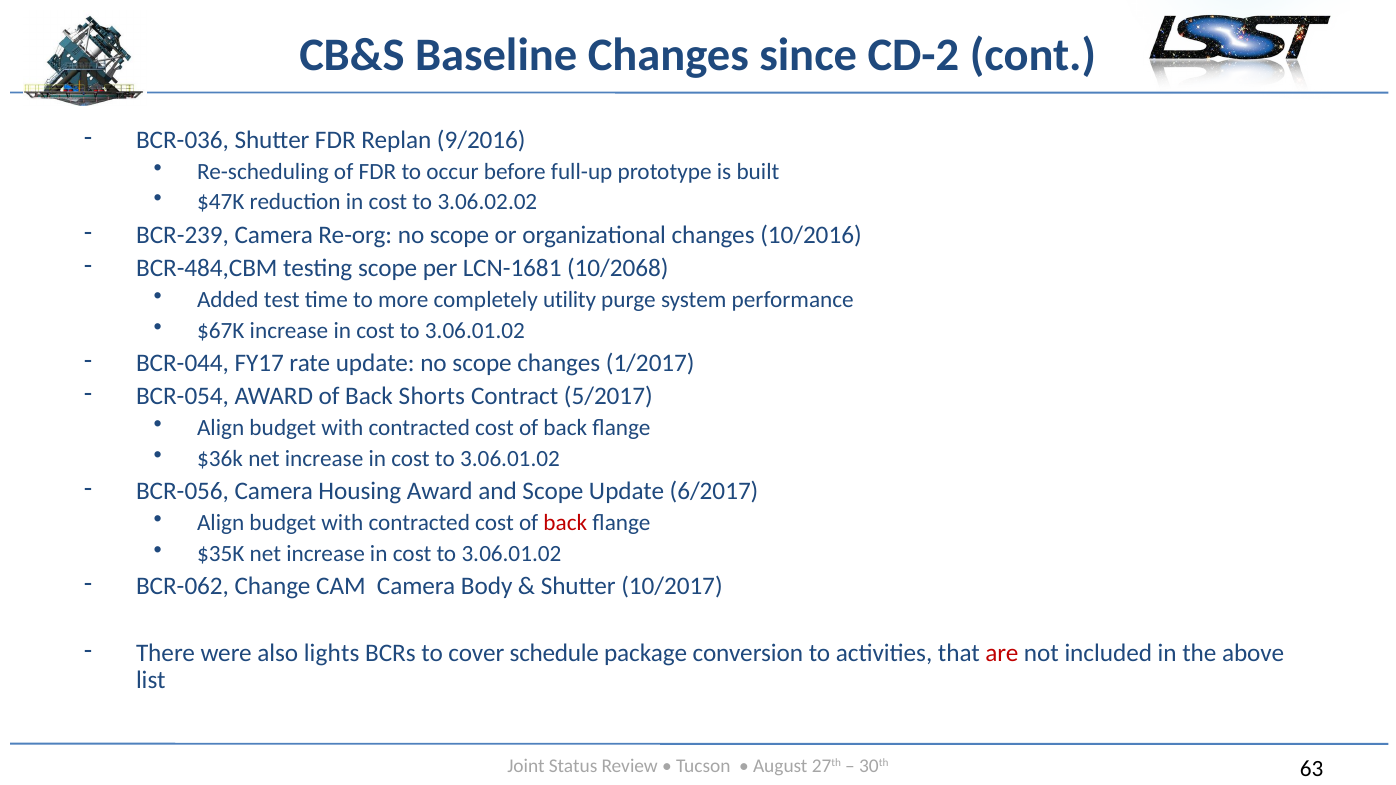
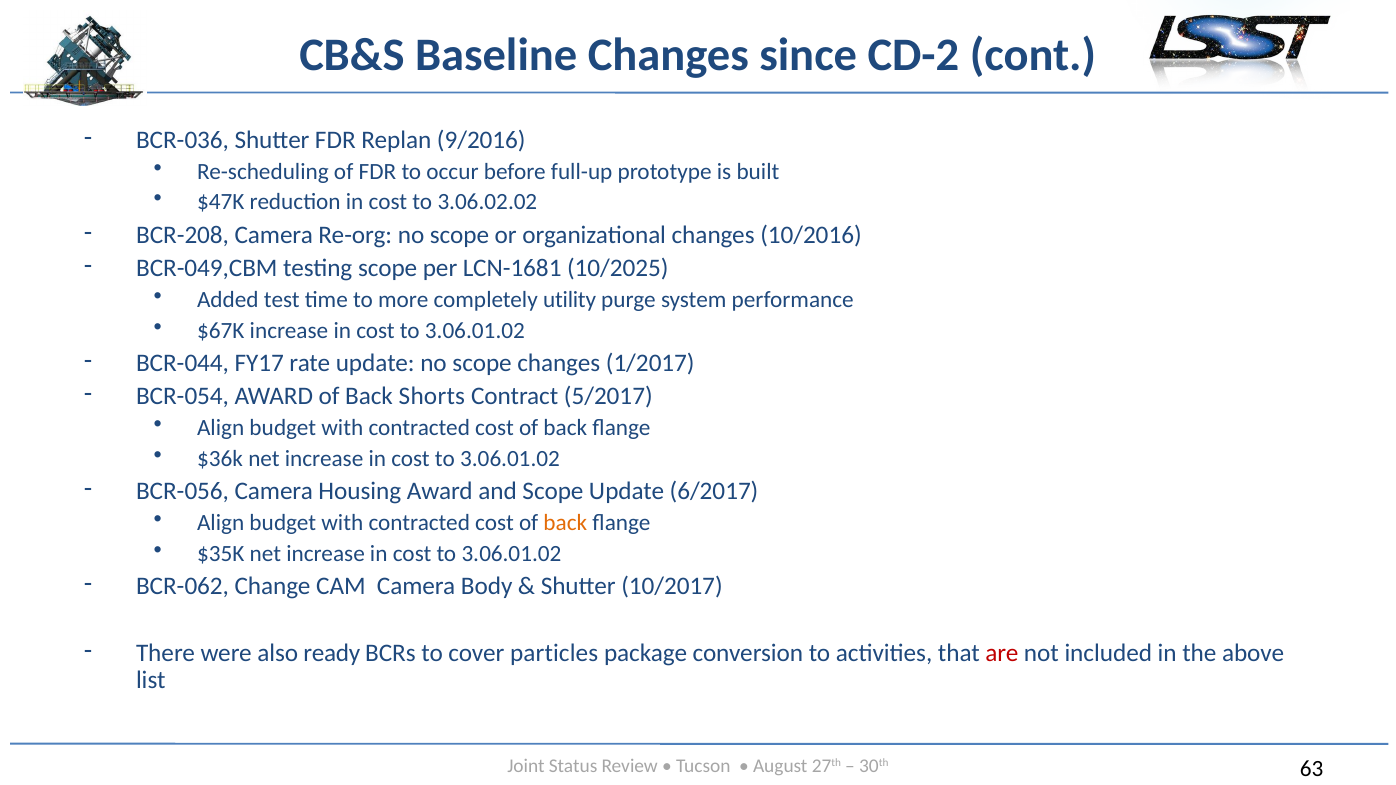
BCR-239: BCR-239 -> BCR-208 (183, 235)
BCR-484,CBM: BCR-484,CBM -> BCR-049,CBM (207, 268)
10/2068: 10/2068 -> 10/2025 (618, 268)
back colour: red -> orange (565, 523)
lights: lights -> ready (332, 654)
schedule: schedule -> particles (554, 654)
